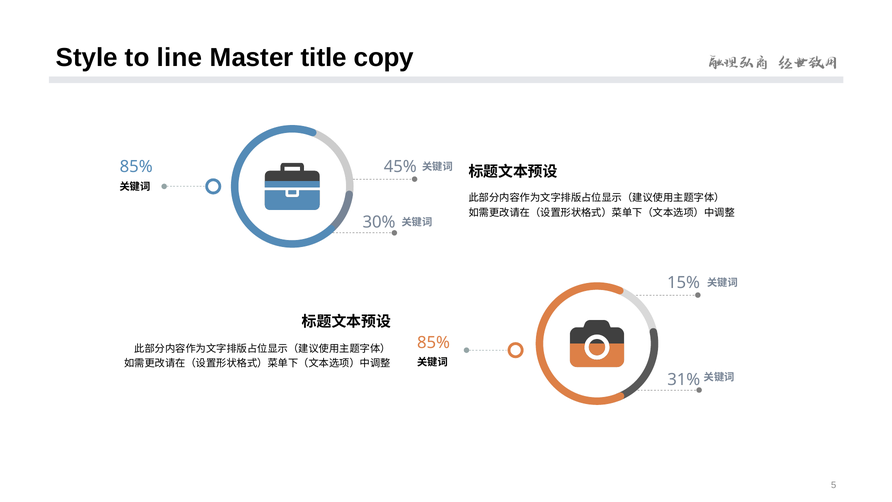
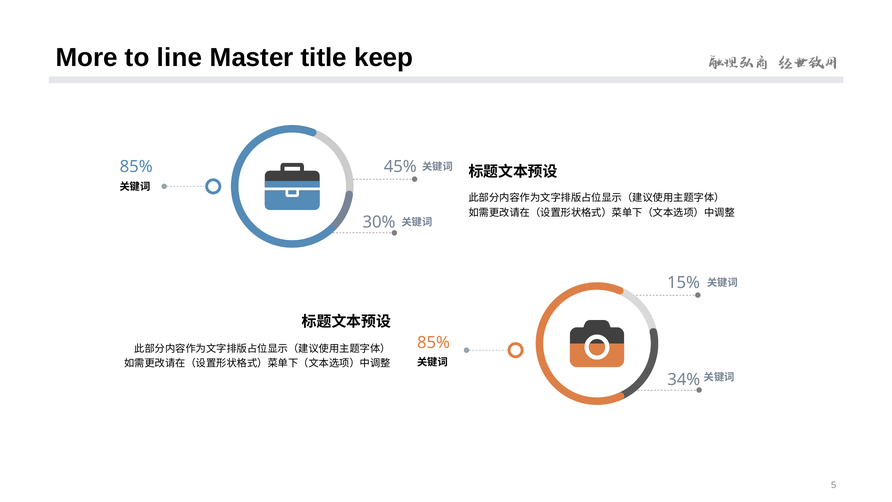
Style: Style -> More (87, 58)
copy: copy -> keep (384, 58)
31%: 31% -> 34% (684, 379)
